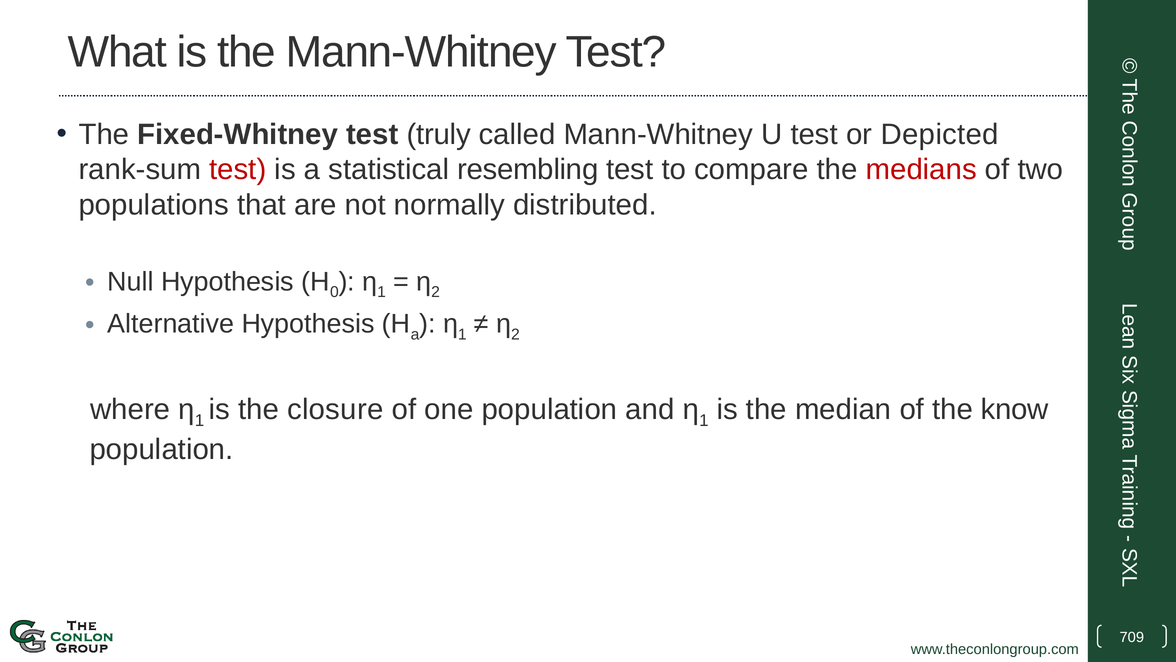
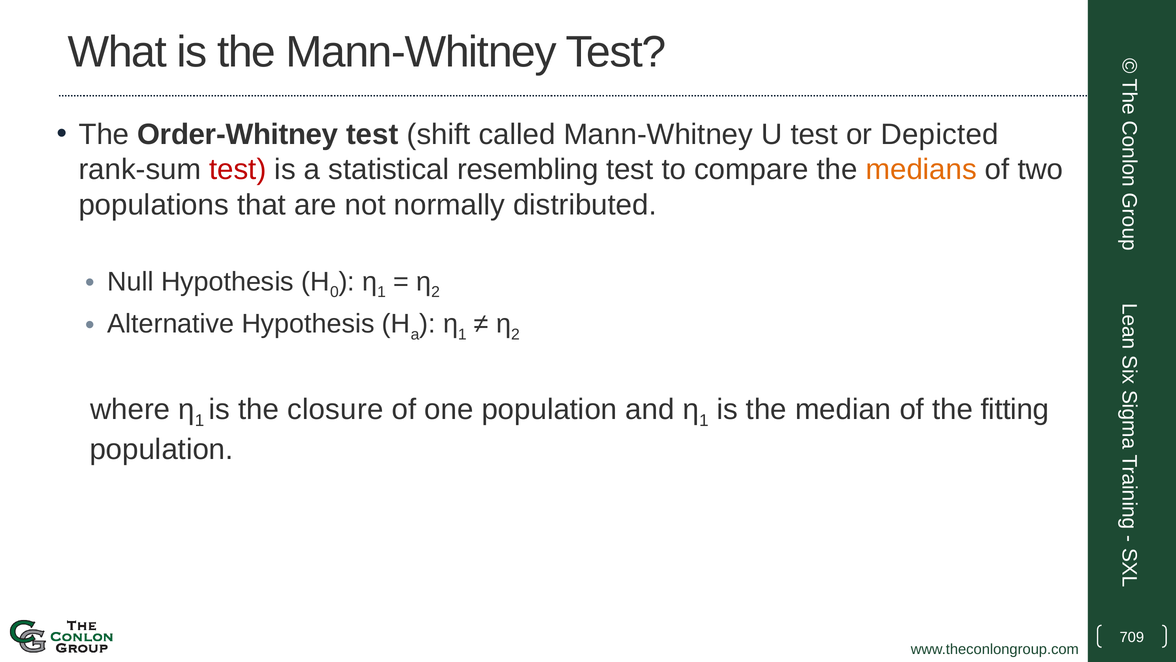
Fixed-Whitney: Fixed-Whitney -> Order-Whitney (238, 134)
truly: truly -> shift (439, 134)
medians colour: red -> orange (921, 170)
know: know -> fitting (1015, 409)
